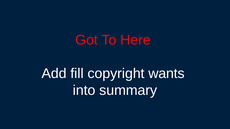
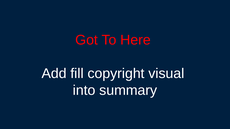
wants: wants -> visual (166, 74)
